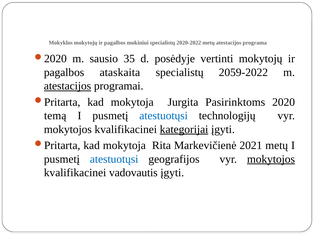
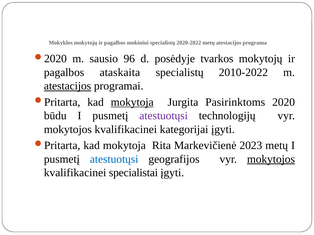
35: 35 -> 96 (129, 59)
vertinti: vertinti -> tvarkos (217, 59)
2059-2022: 2059-2022 -> 2010-2022 (243, 73)
mokytoja underline: none -> present (132, 102)
temą: temą -> būdu (55, 116)
atestuotųsi colour: blue -> purple (164, 116)
kategorijai underline: present -> none (184, 130)
2021: 2021 -> 2023 (251, 146)
vadovautis: vadovautis -> specialistai (133, 173)
